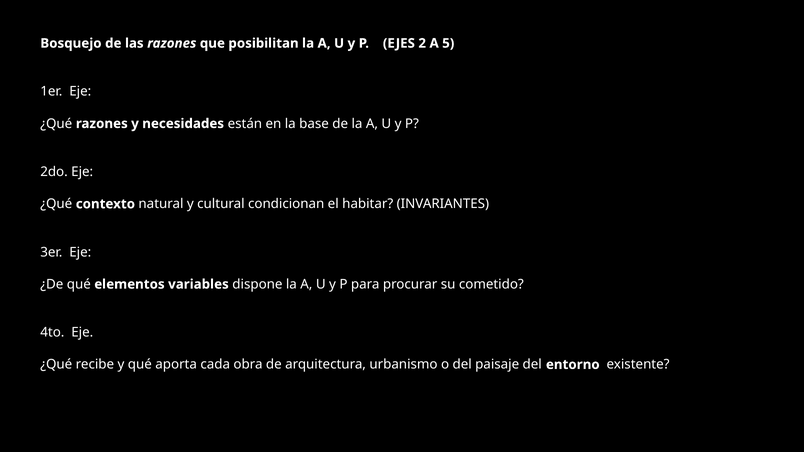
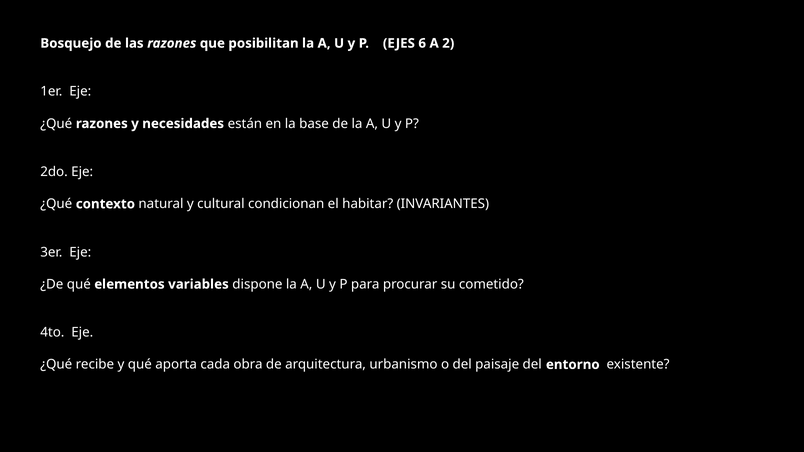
2: 2 -> 6 (422, 43)
5: 5 -> 2 (448, 43)
